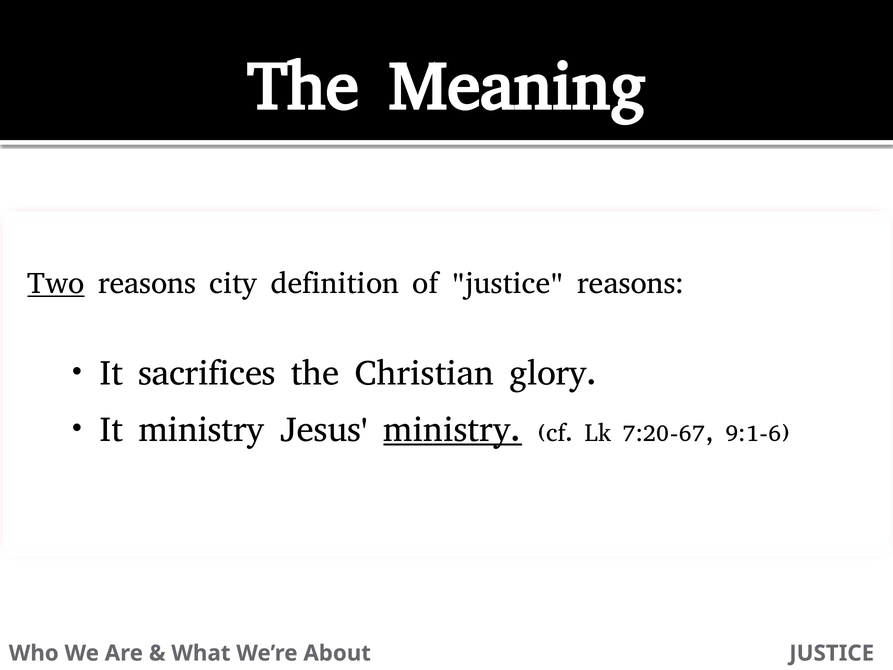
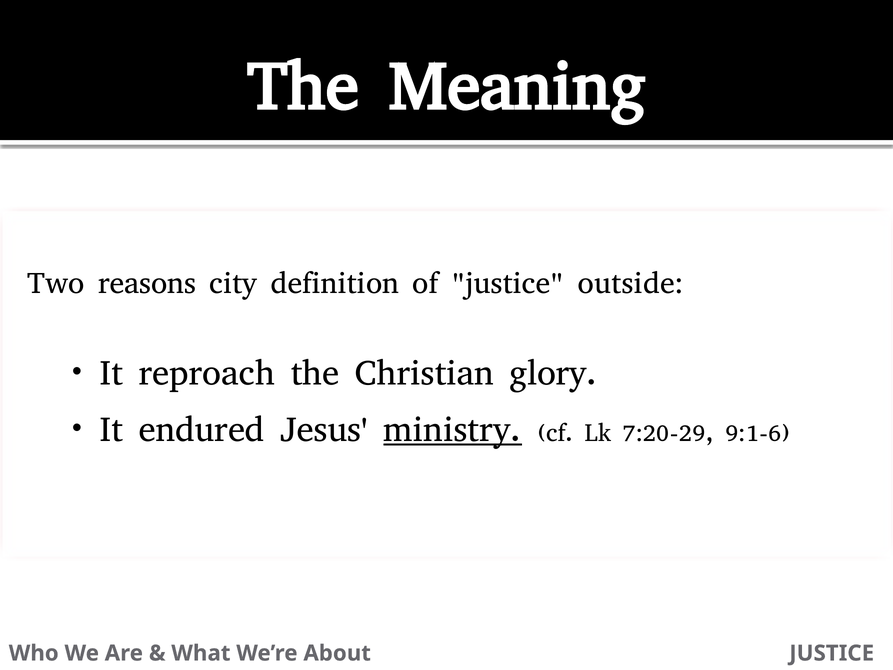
Two underline: present -> none (56, 283)
justice reasons: reasons -> outside (630, 283)
sacrifices: sacrifices -> reproach (207, 373)
It ministry: ministry -> endured (202, 430)
7:20-67: 7:20-67 -> 7:20-29 (668, 433)
